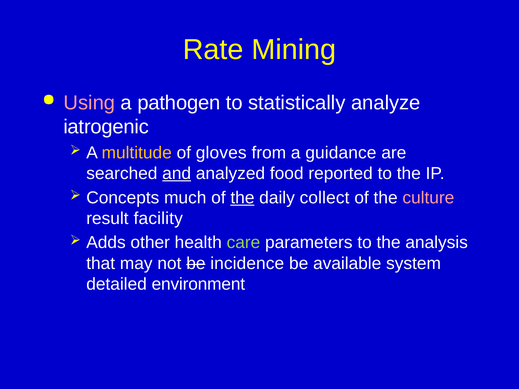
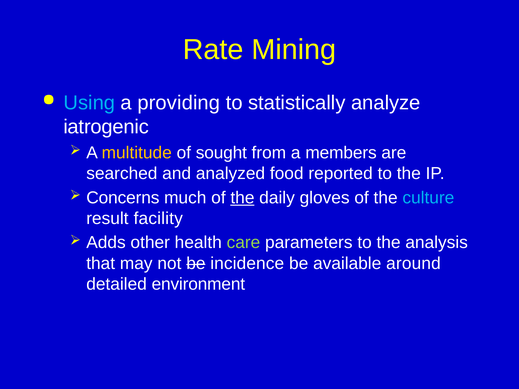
Using colour: pink -> light blue (89, 103)
pathogen: pathogen -> providing (179, 103)
gloves: gloves -> sought (221, 153)
guidance: guidance -> members (341, 153)
and underline: present -> none (177, 174)
Concepts: Concepts -> Concerns (123, 198)
collect: collect -> gloves (325, 198)
culture colour: pink -> light blue (428, 198)
system: system -> around (413, 263)
